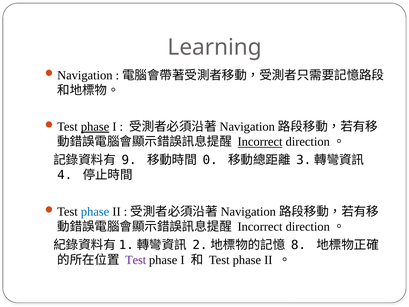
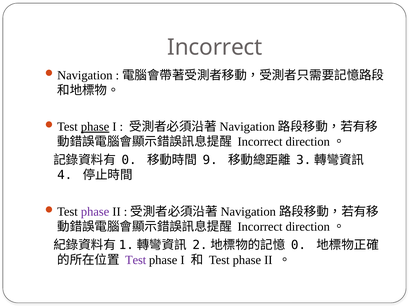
Learning: Learning -> Incorrect (215, 47)
Incorrect underline: present -> none (260, 142)
9: 9 -> 0 (129, 160)
0: 0 -> 9 (210, 160)
phase colour: blue -> purple (95, 212)
8: 8 -> 0 (299, 245)
